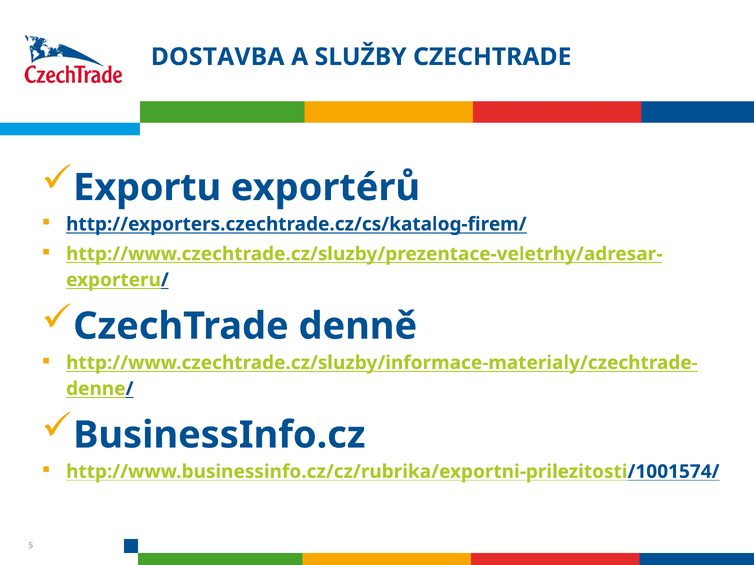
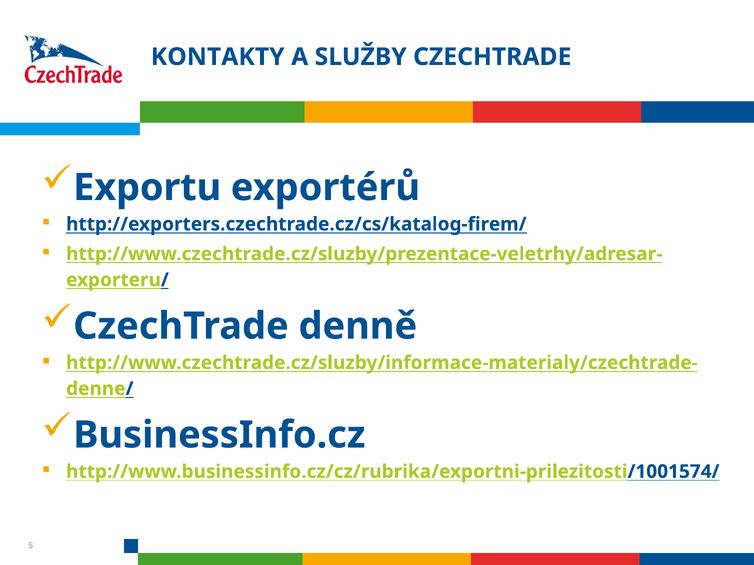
DOSTAVBA: DOSTAVBA -> KONTAKTY (218, 57)
